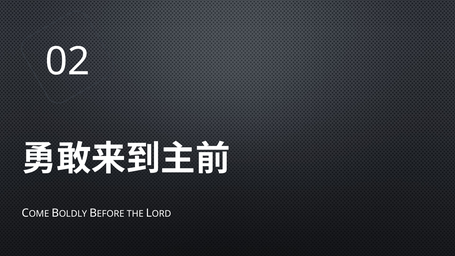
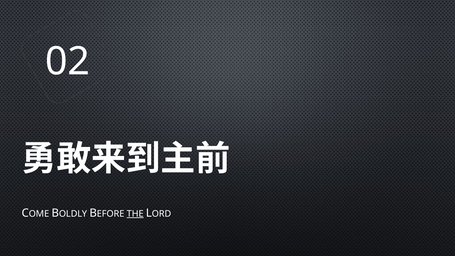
THE underline: none -> present (135, 214)
